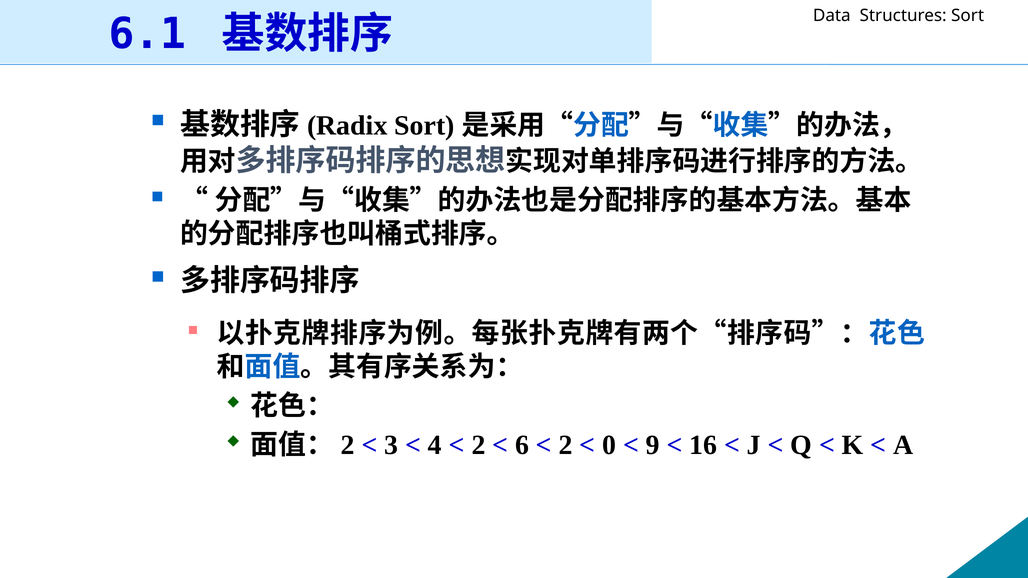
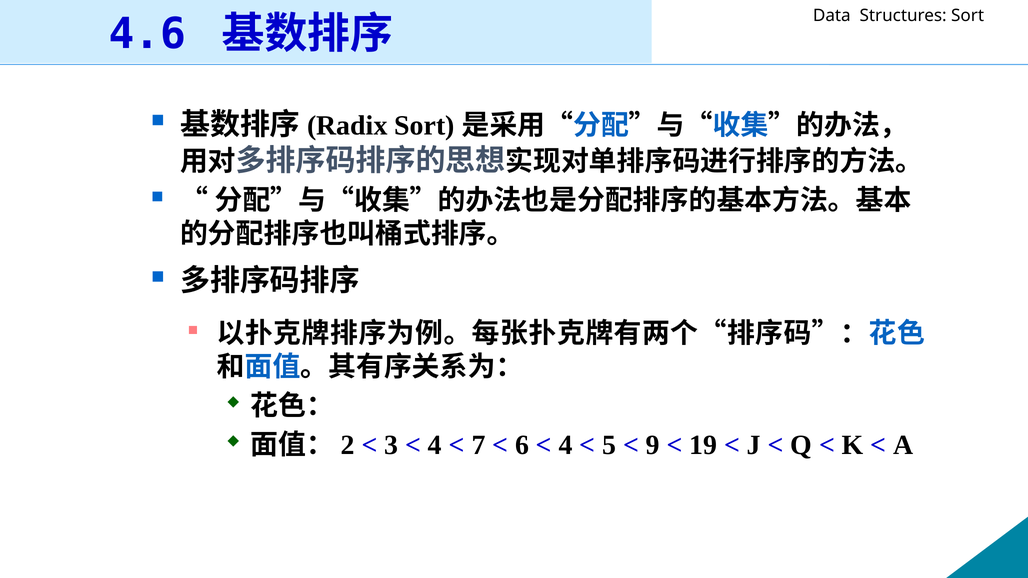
6.1: 6.1 -> 4.6 (147, 34)
2: 2 -> 7 (478, 445)
2: 2 -> 4 (566, 445)
0: 0 -> 5 (609, 445)
16: 16 -> 19 (703, 445)
